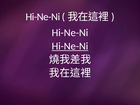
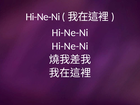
Hi-Ne-Ni underline: present -> none (70, 46)
